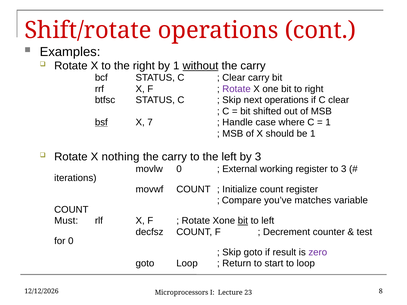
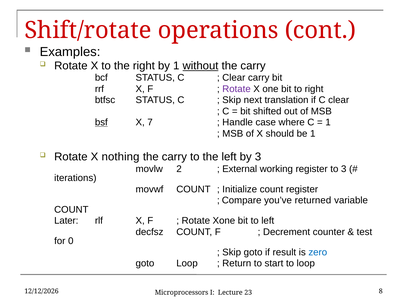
next operations: operations -> translation (287, 100)
movlw 0: 0 -> 2 (179, 169)
matches: matches -> returned (313, 201)
Must: Must -> Later (66, 221)
bit underline: present -> none (243, 221)
zero colour: purple -> blue (318, 253)
